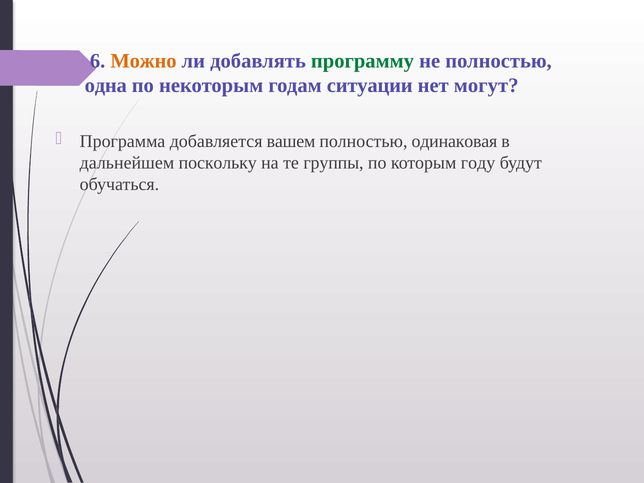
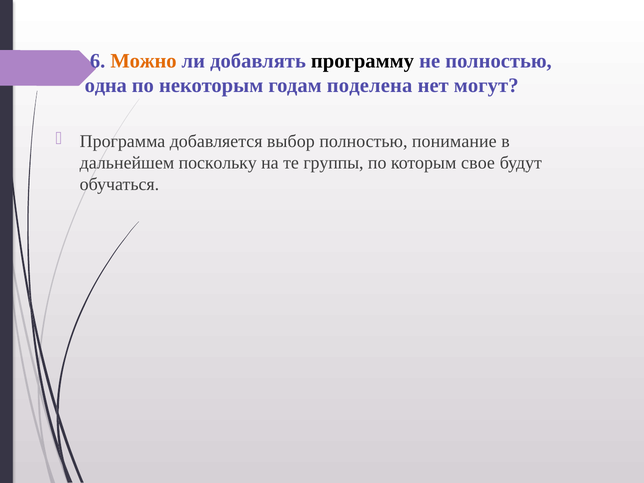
программу colour: green -> black (362, 61)
ситуации: ситуации -> поделена (370, 86)
вашем: вашем -> выбор (291, 141)
одинаковая: одинаковая -> понимание (454, 141)
году: году -> свое (478, 163)
